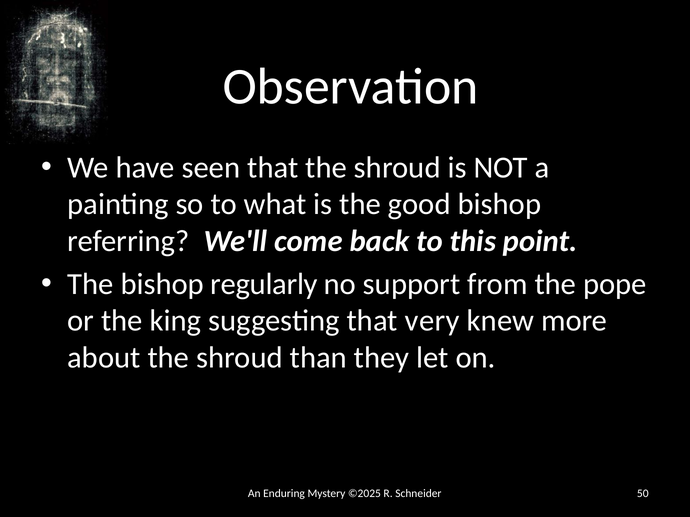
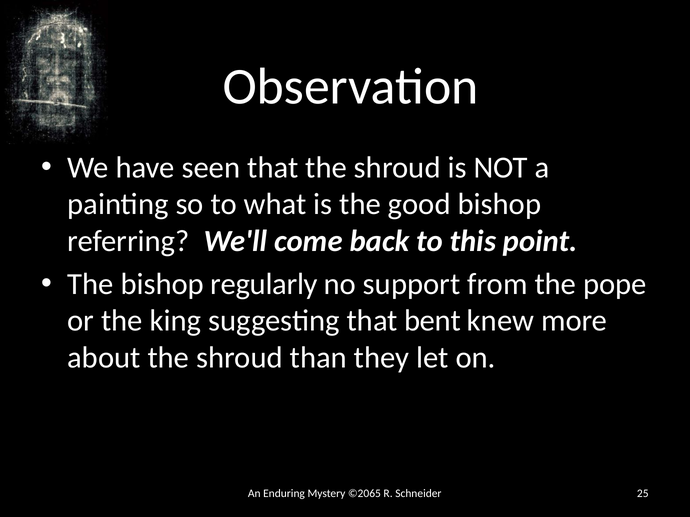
very: very -> bent (432, 321)
©2025: ©2025 -> ©2065 (364, 494)
50: 50 -> 25 (643, 494)
